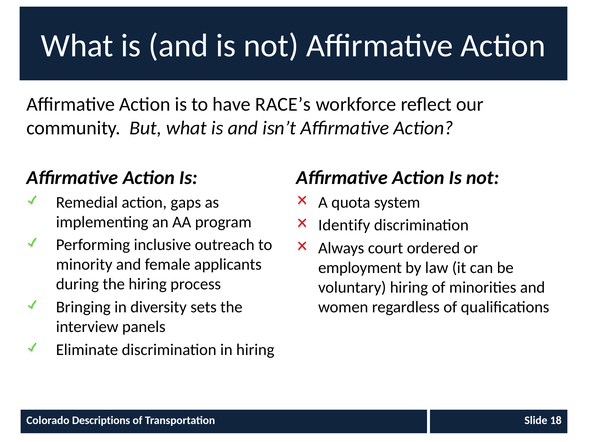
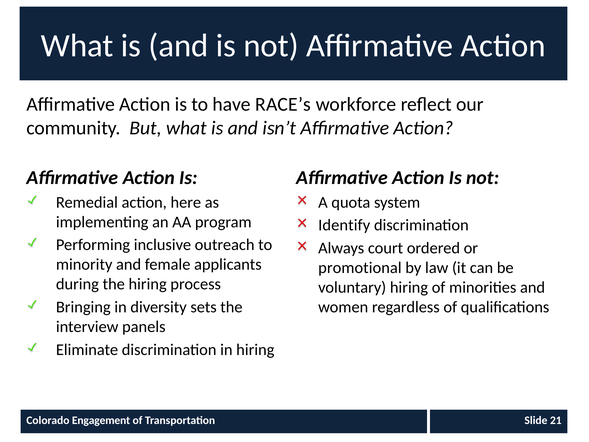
gaps: gaps -> here (186, 202)
employment: employment -> promotional (360, 268)
Descriptions: Descriptions -> Engagement (101, 420)
18: 18 -> 21 (556, 420)
